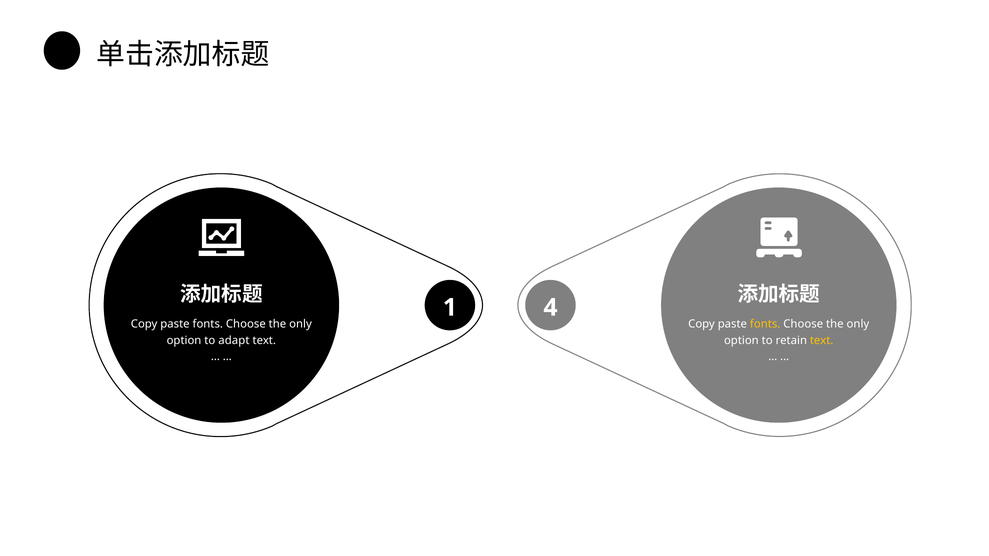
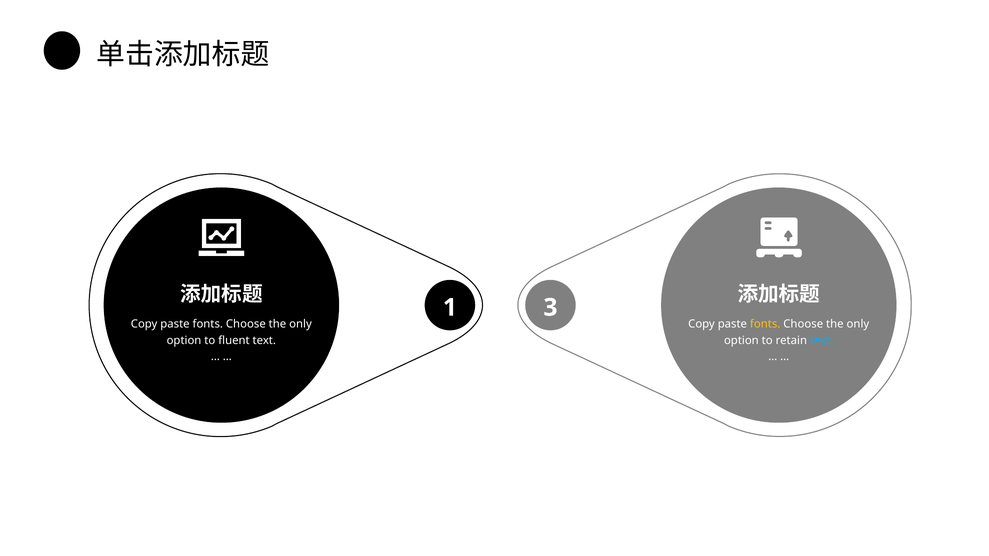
4: 4 -> 3 (550, 308)
adapt: adapt -> fluent (234, 341)
text colour: yellow -> light blue (822, 341)
